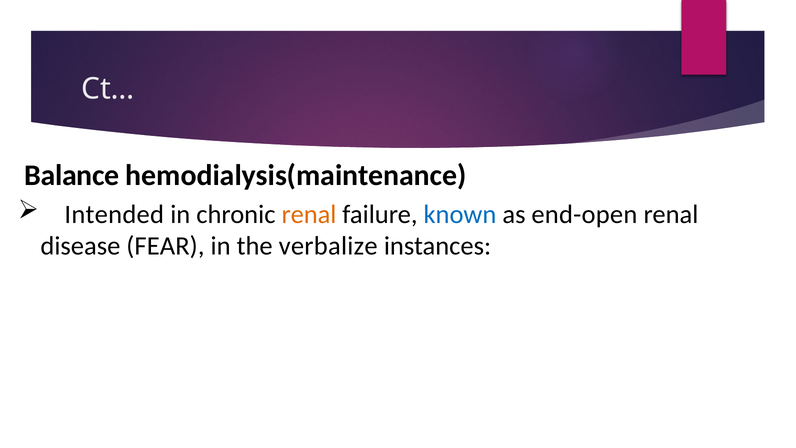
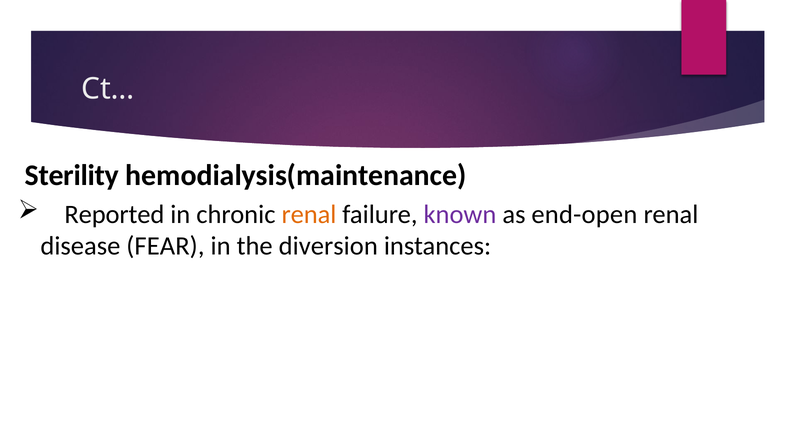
Balance: Balance -> Sterility (72, 175)
Intended: Intended -> Reported (114, 214)
known colour: blue -> purple (460, 214)
verbalize: verbalize -> diversion (328, 246)
